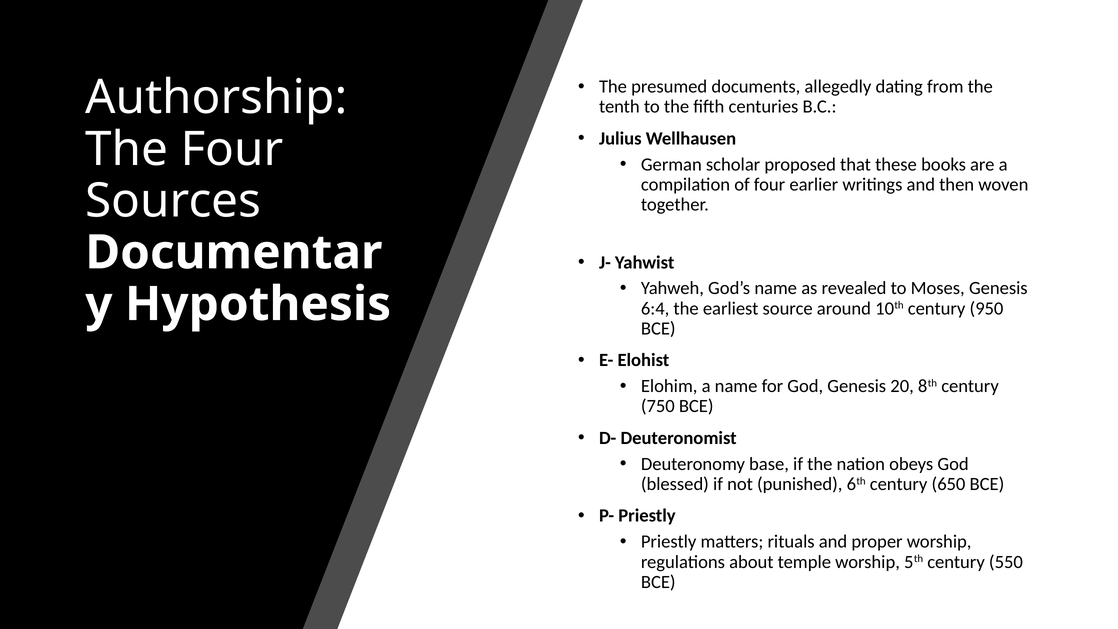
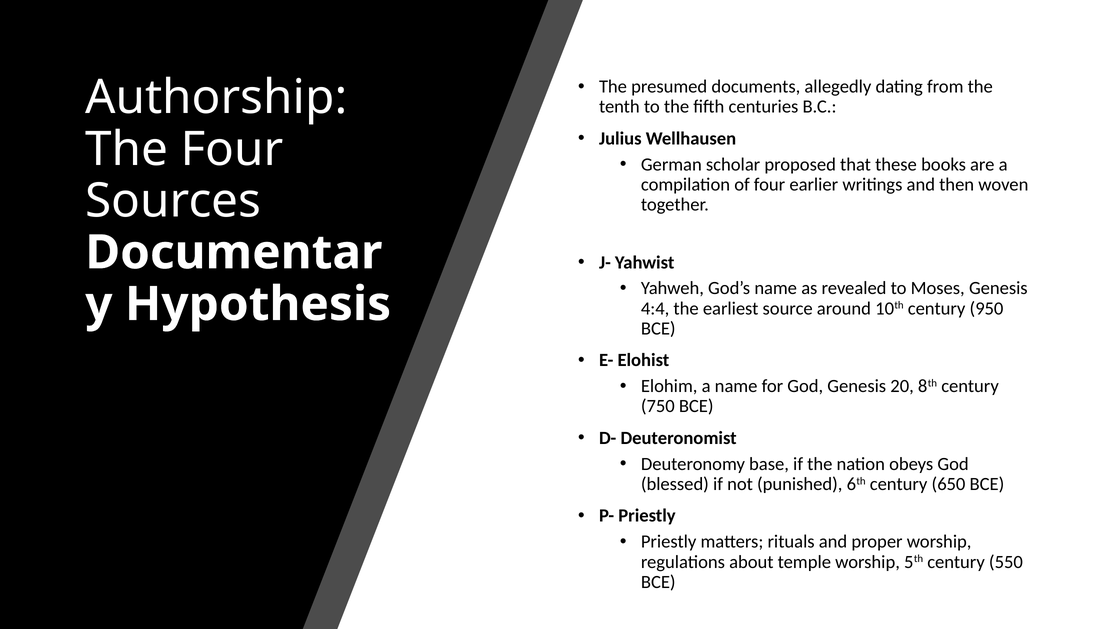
6:4: 6:4 -> 4:4 (655, 308)
